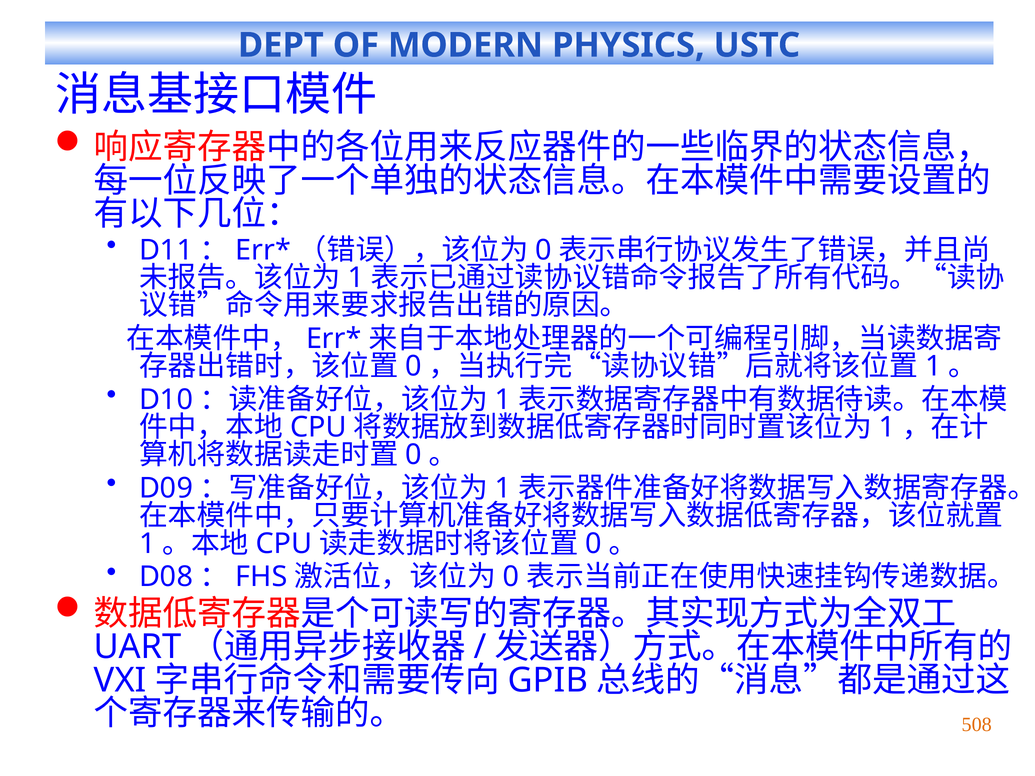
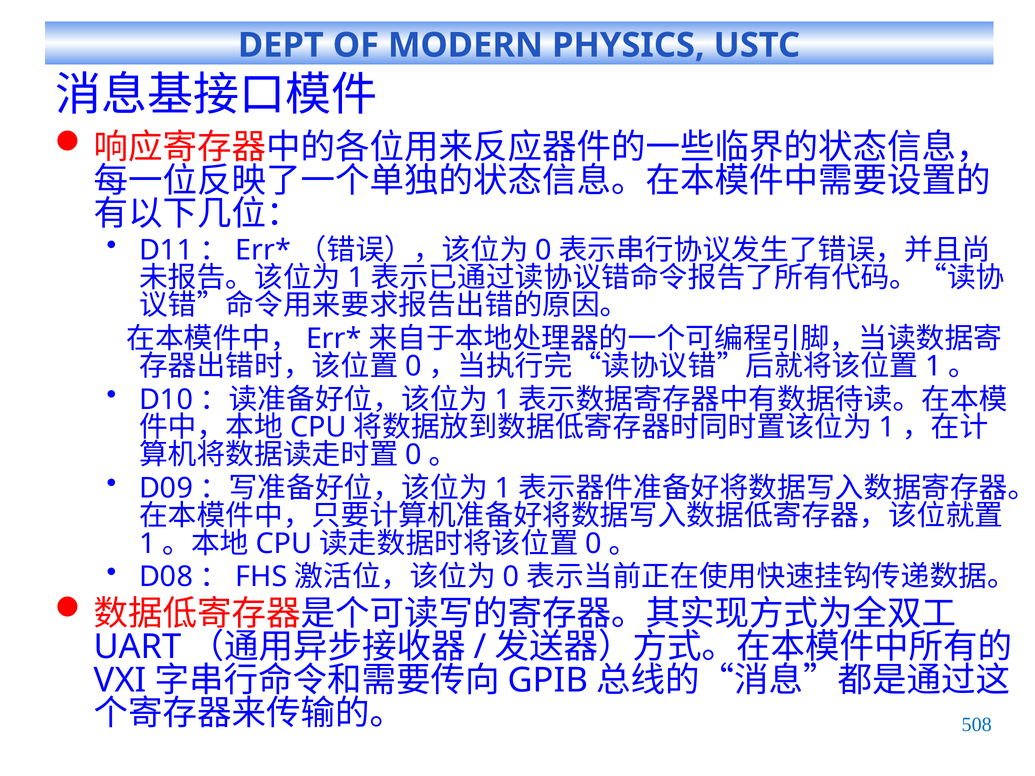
508 colour: orange -> blue (977, 725)
